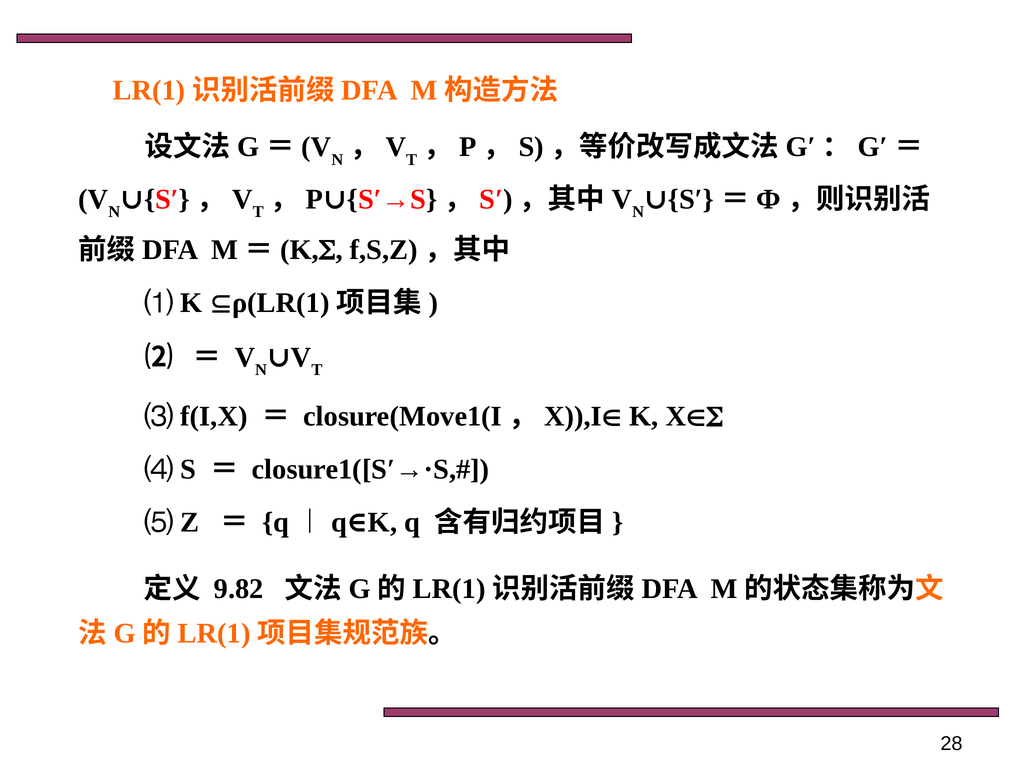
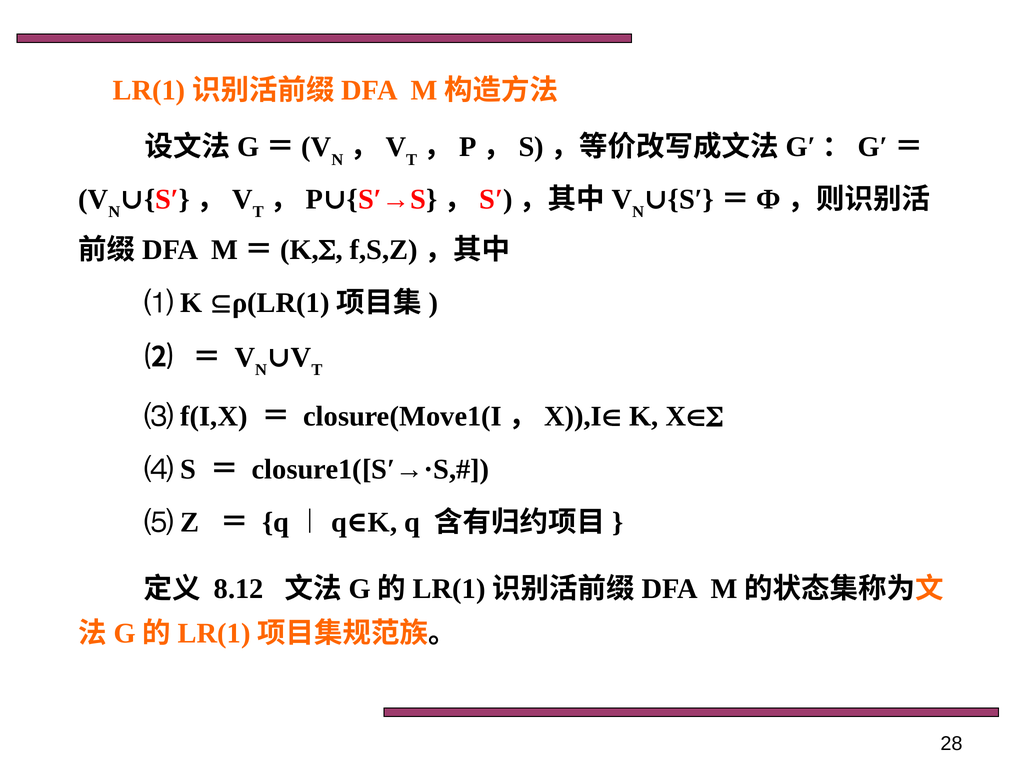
9.82: 9.82 -> 8.12 (239, 589)
